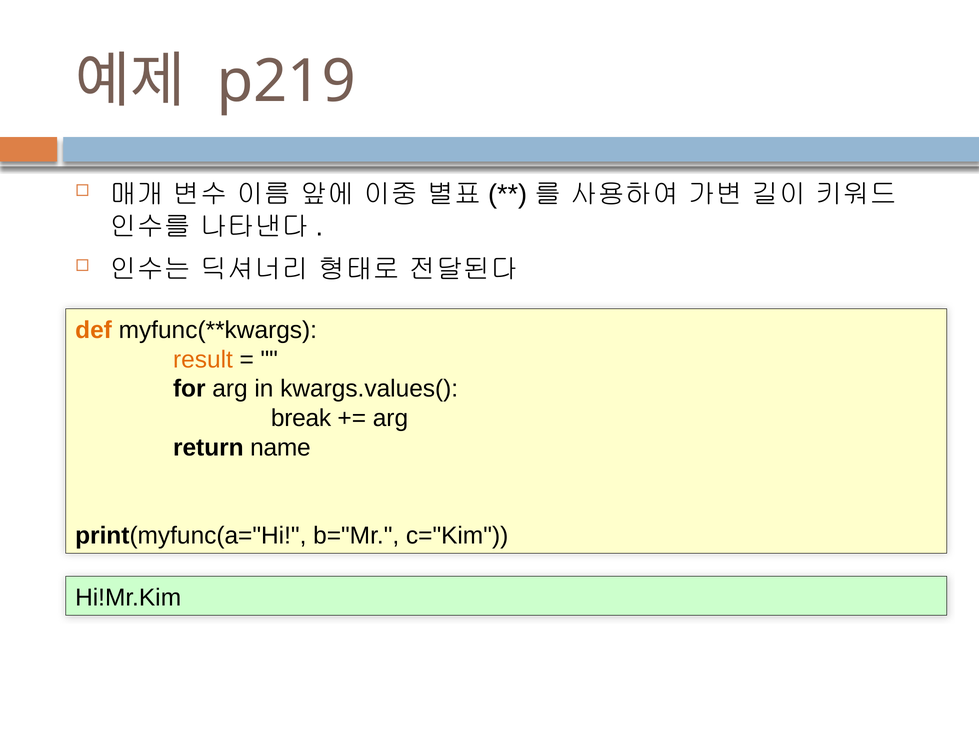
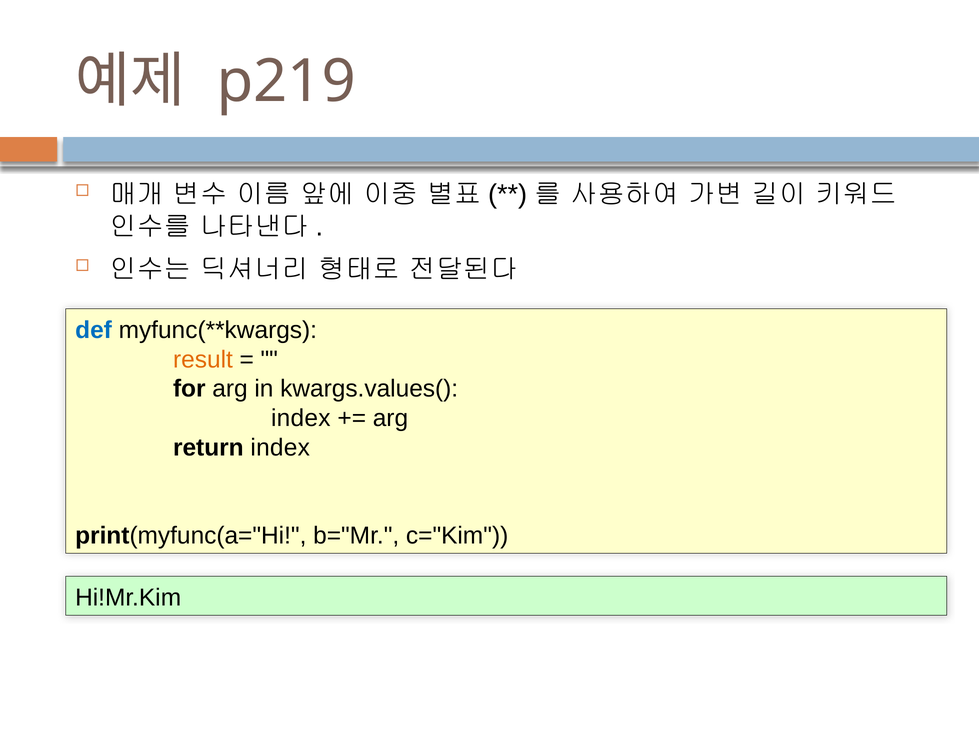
def colour: orange -> blue (94, 330)
break: break -> index (301, 418)
return name: name -> index (280, 448)
